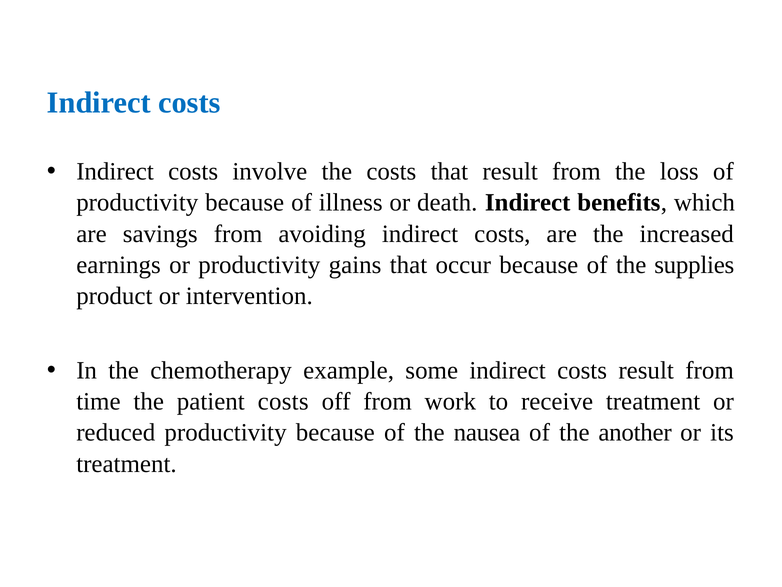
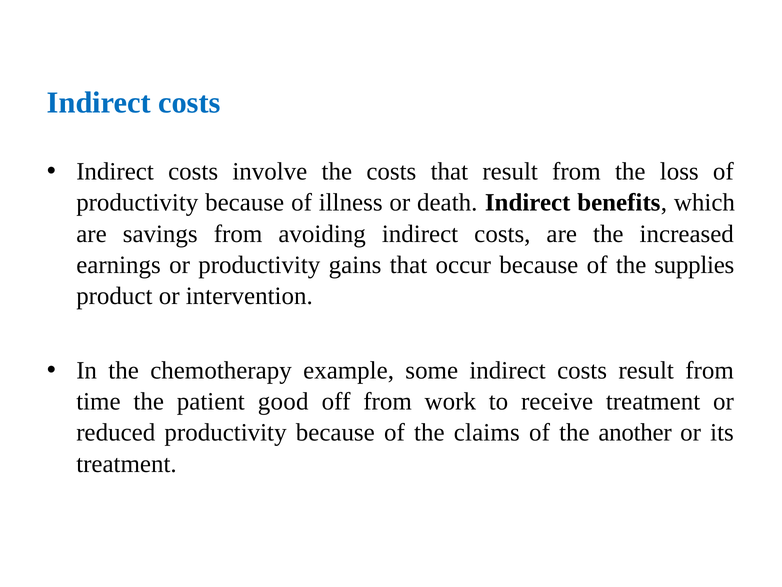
patient costs: costs -> good (283, 401)
nausea: nausea -> claims (487, 432)
